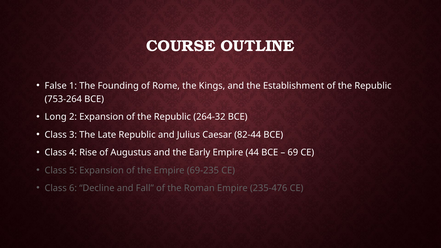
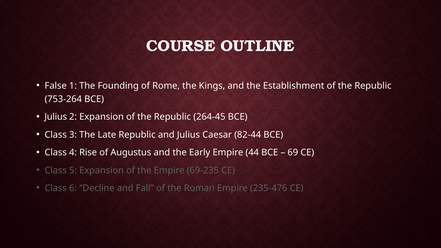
Long: Long -> Julius (56, 117)
264-32: 264-32 -> 264-45 (209, 117)
